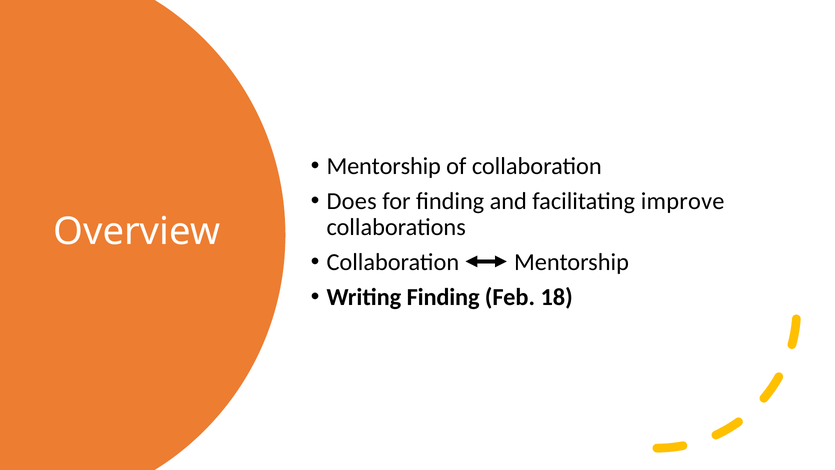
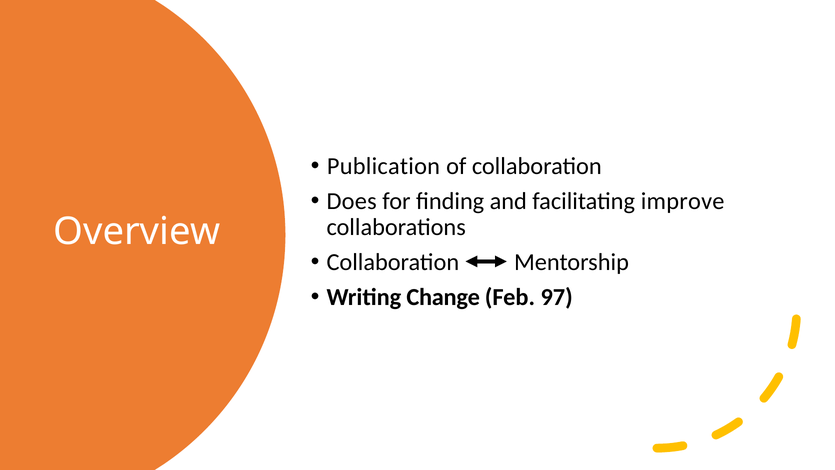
Mentorship: Mentorship -> Publication (383, 166)
Writing Finding: Finding -> Change (443, 297)
18: 18 -> 97 (557, 297)
